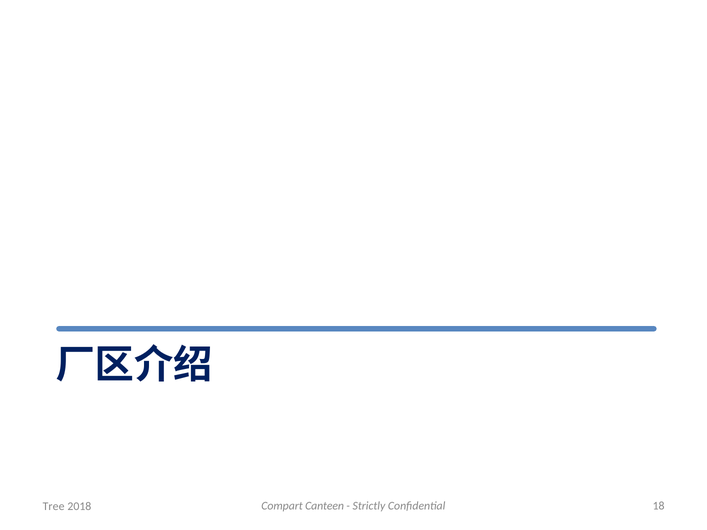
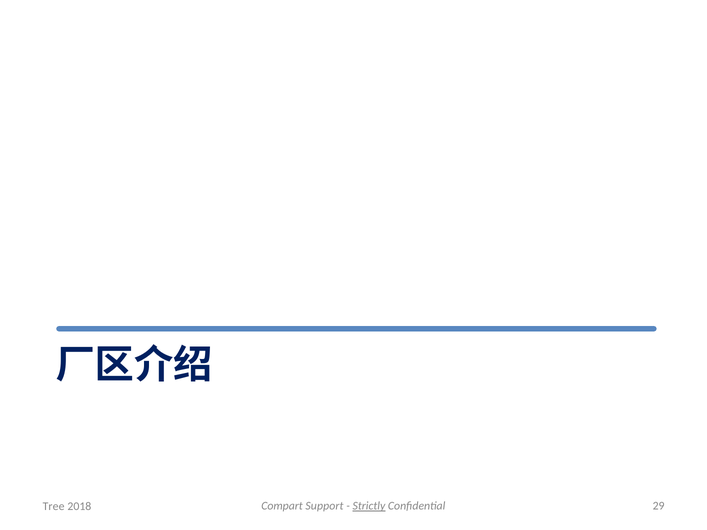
Canteen: Canteen -> Support (324, 506)
Strictly underline: none -> present (369, 506)
18: 18 -> 29 (659, 506)
